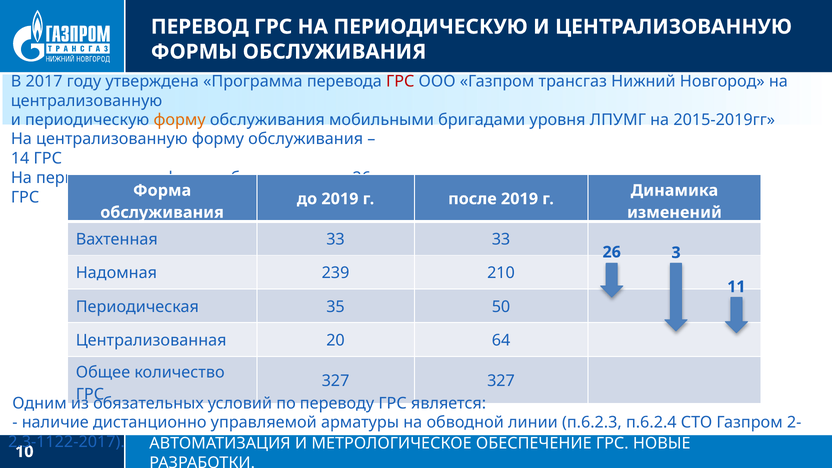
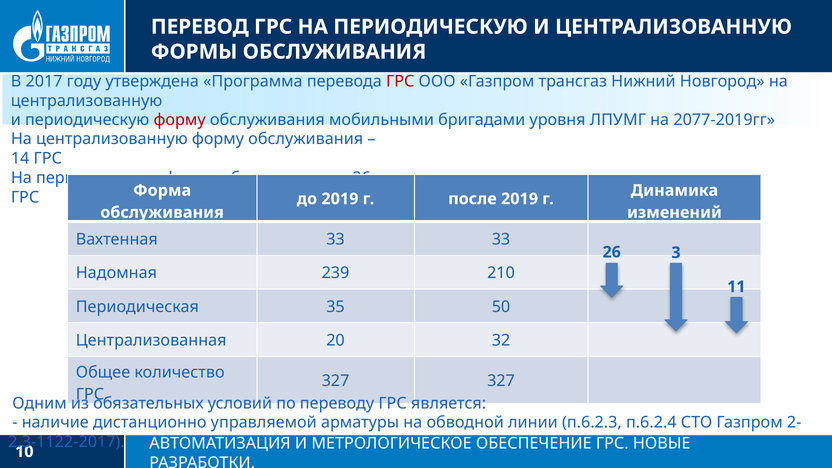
форму colour: orange -> red (180, 120)
2015-2019гг: 2015-2019гг -> 2077-2019гг (724, 120)
64: 64 -> 32 (501, 341)
